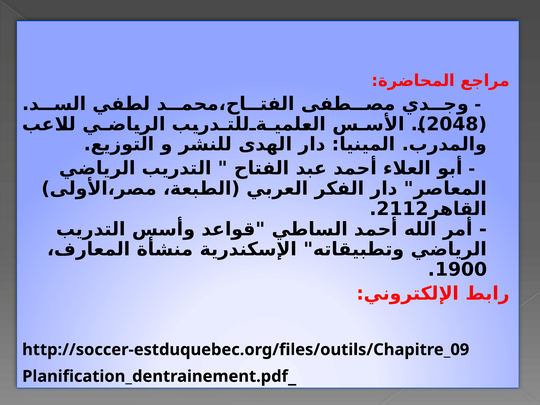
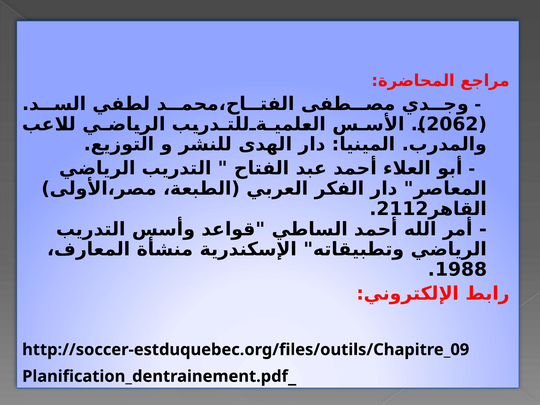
2048: 2048 -> 2062 (453, 124)
1900: 1900 -> 1988 (461, 270)
